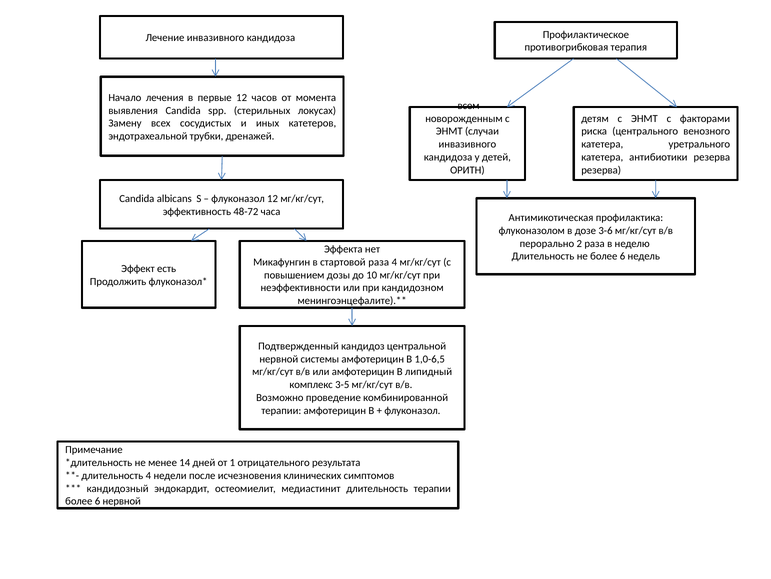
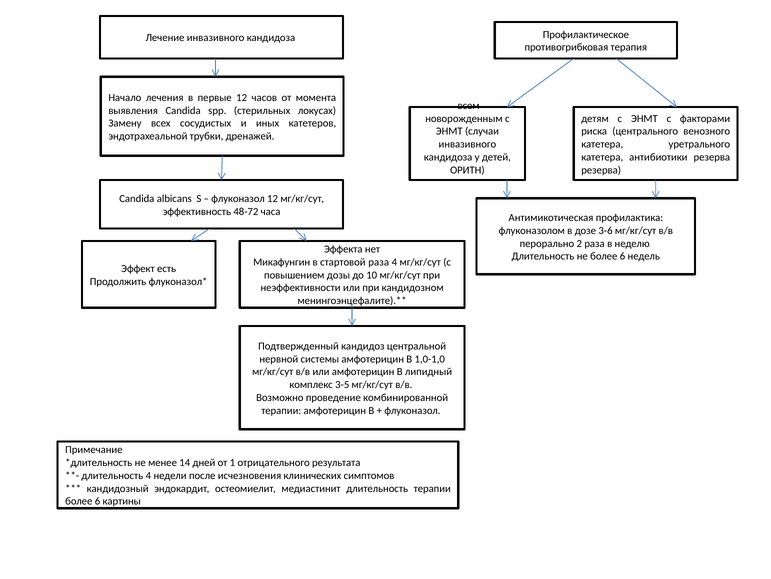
1,0-6,5: 1,0-6,5 -> 1,0-1,0 (430, 359)
6 нервной: нервной -> картины (122, 501)
